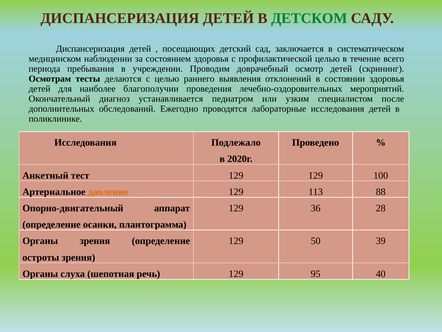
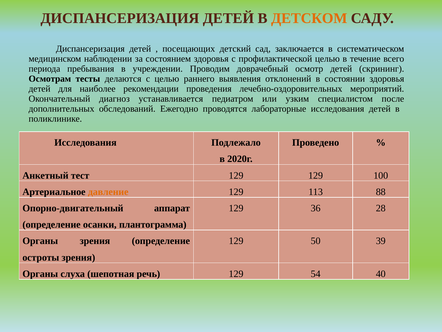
ДЕТСКОМ colour: green -> orange (309, 18)
благополучии: благополучии -> рекомендации (151, 89)
95: 95 -> 54 (316, 273)
